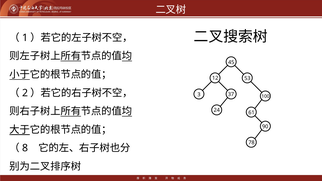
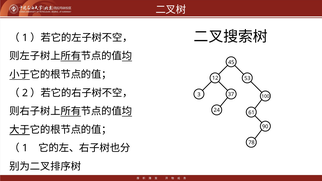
8: 8 -> 1 (25, 148)
